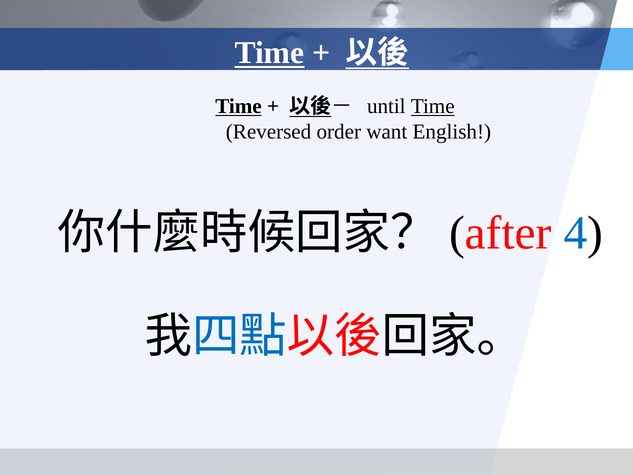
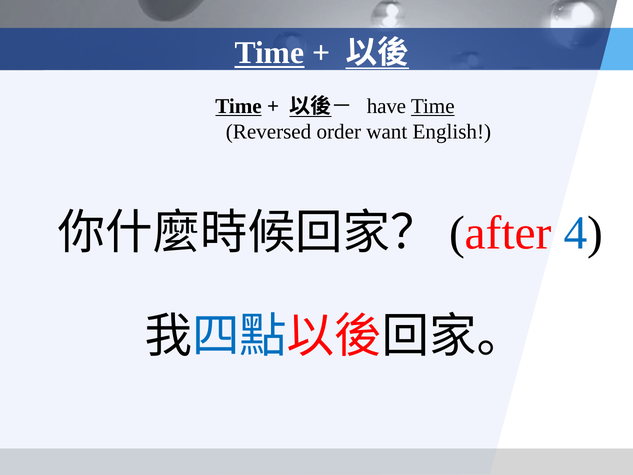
until: until -> have (386, 106)
